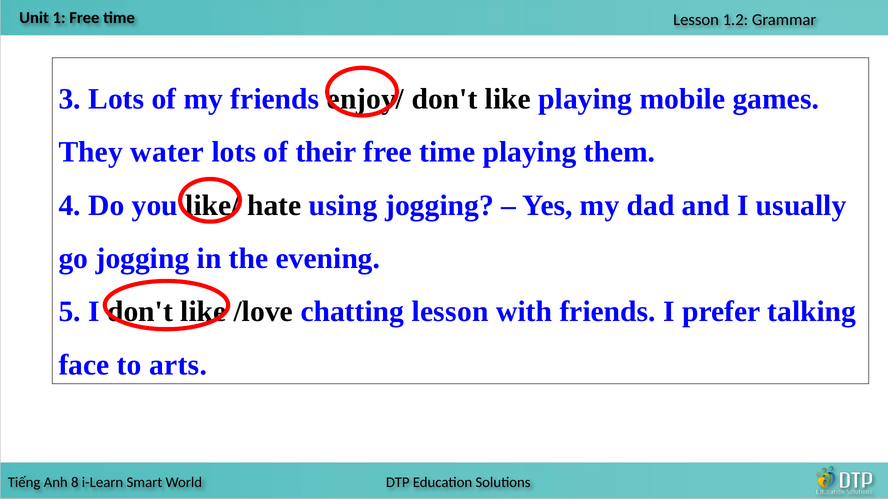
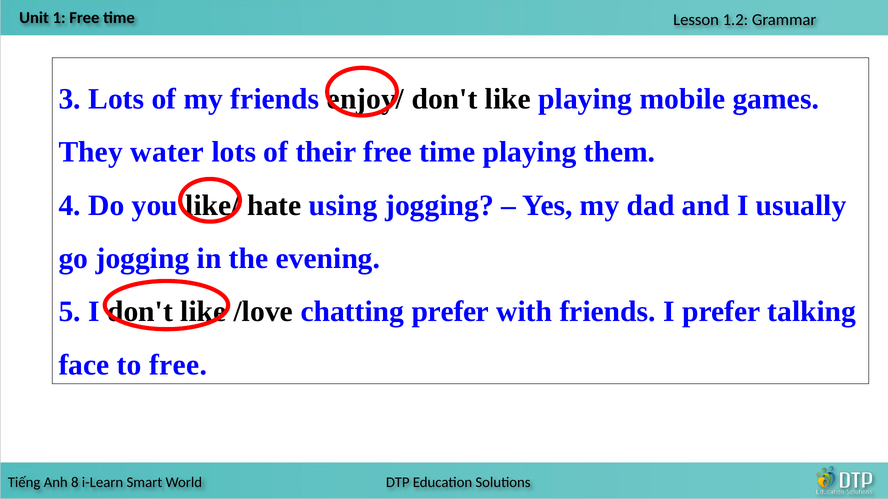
chatting lesson: lesson -> prefer (450, 312)
to arts: arts -> free (178, 365)
